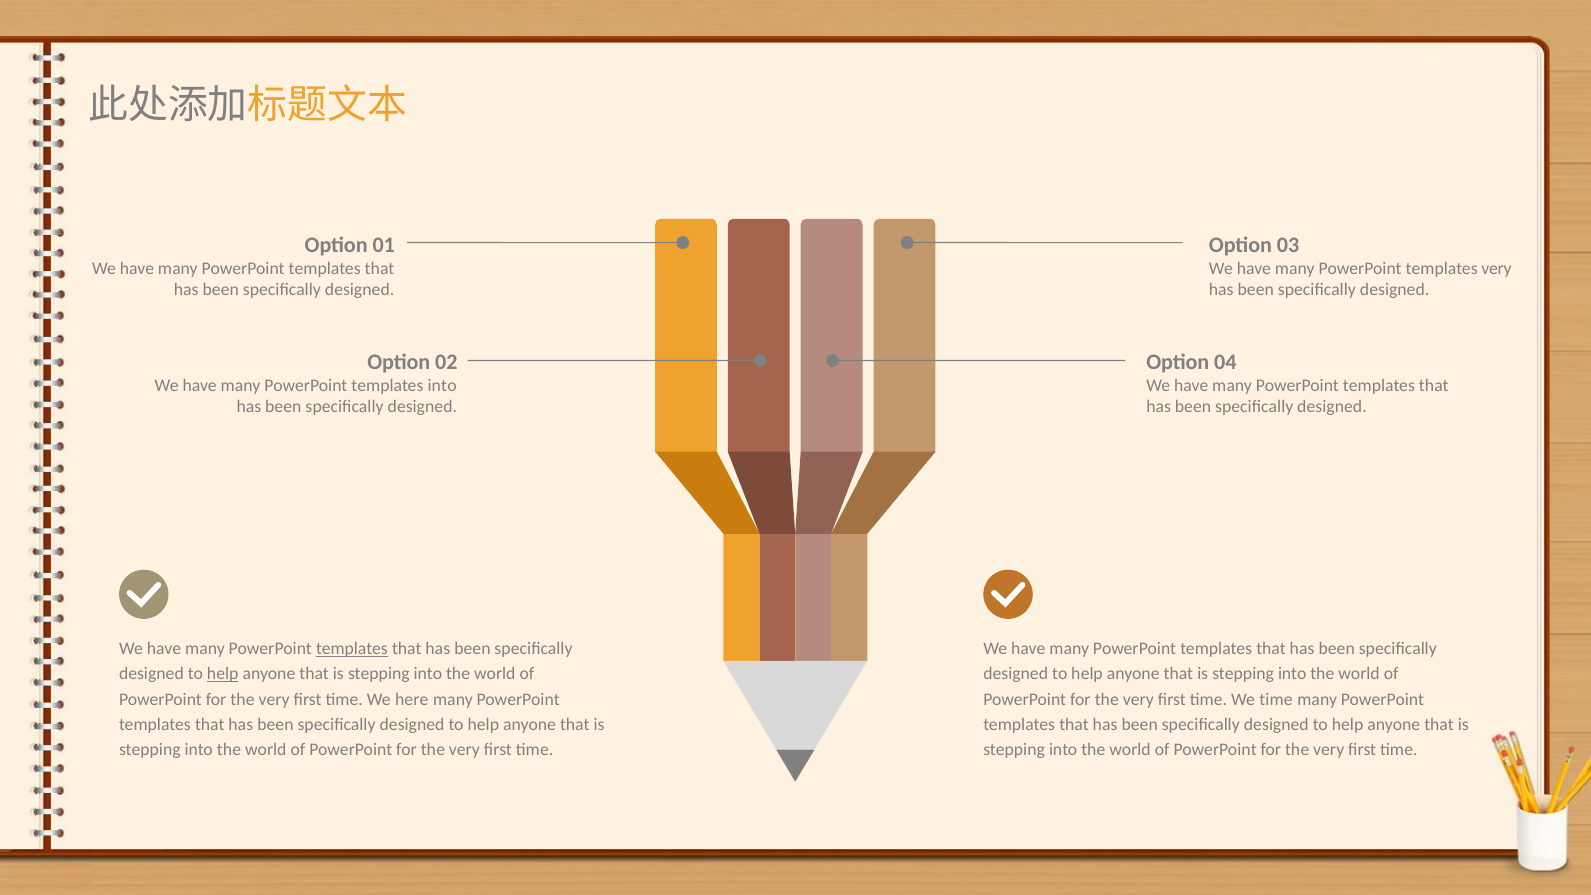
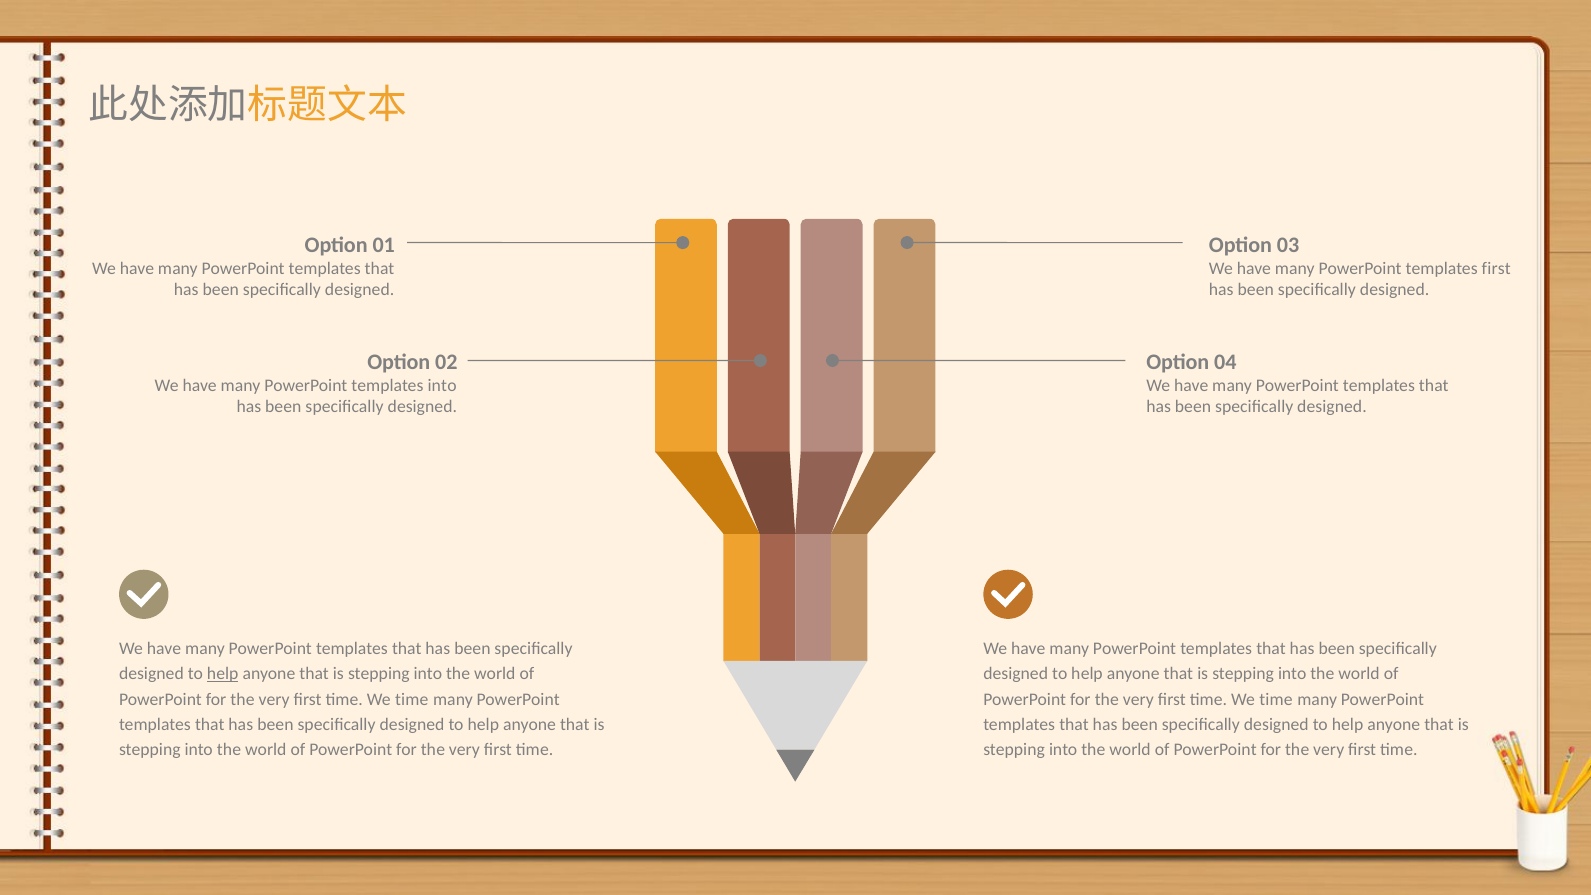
templates very: very -> first (1496, 268)
templates underline: present -> none (352, 648)
here: here -> time (412, 699)
